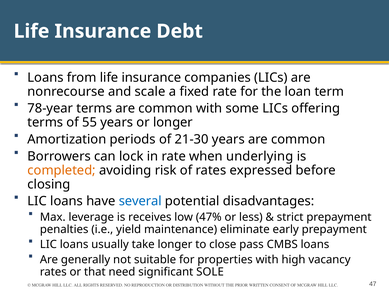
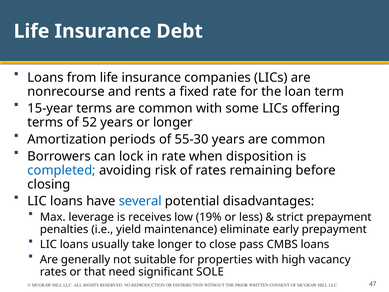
scale: scale -> rents (150, 91)
78-year: 78-year -> 15-year (50, 108)
55: 55 -> 52 (90, 122)
21-30: 21-30 -> 55-30 (192, 139)
underlying: underlying -> disposition (260, 156)
completed colour: orange -> blue (62, 170)
expressed: expressed -> remaining (261, 170)
47%: 47% -> 19% (209, 217)
